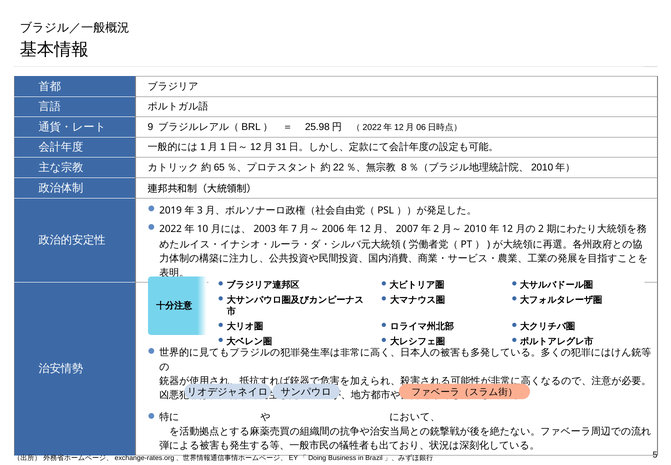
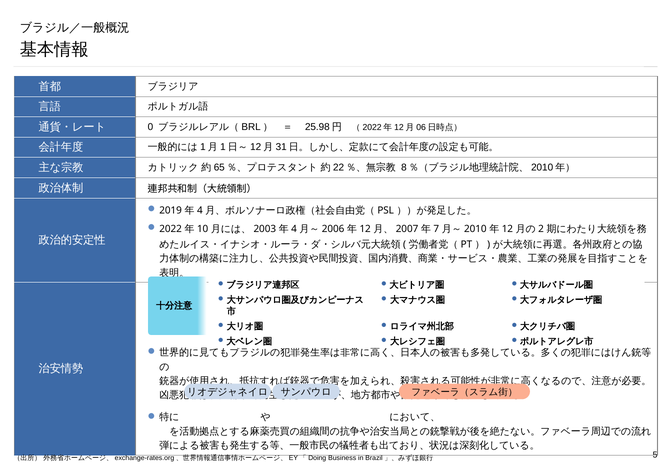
9: 9 -> 0 (150, 127)
3: 3 -> 4 (200, 210)
7: 7 -> 4 (294, 229)
2: 2 -> 7 (436, 229)
